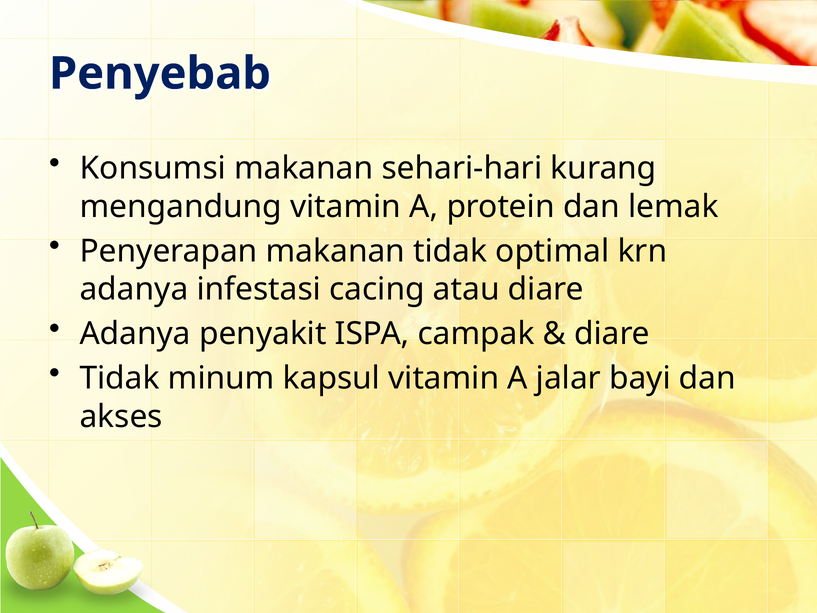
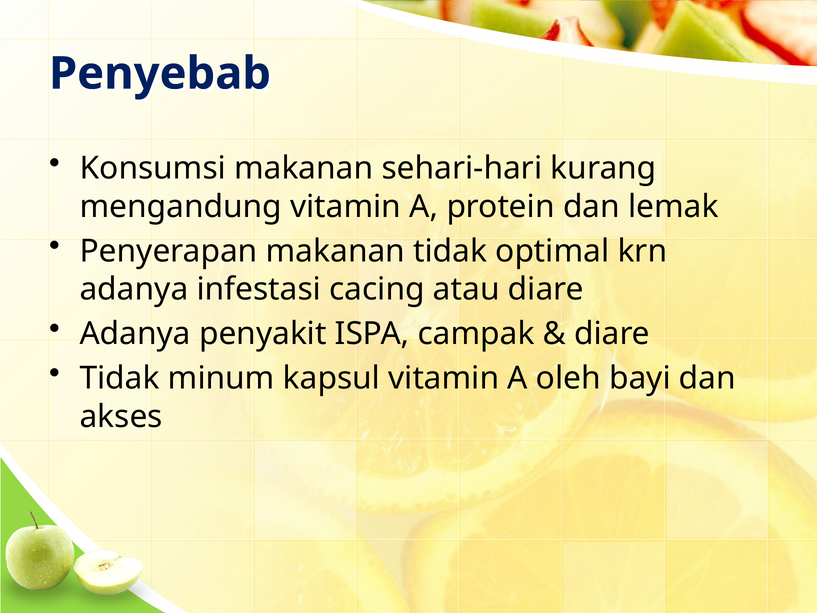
jalar: jalar -> oleh (568, 378)
